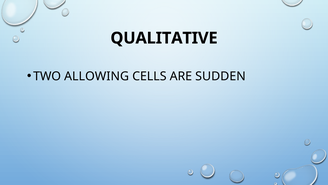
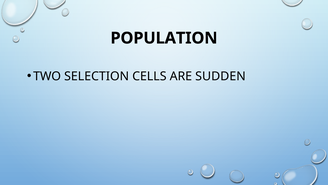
QUALITATIVE: QUALITATIVE -> POPULATION (164, 38)
ALLOWING: ALLOWING -> SELECTION (97, 76)
